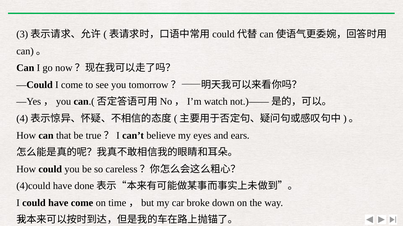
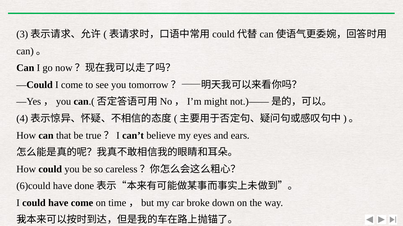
watch: watch -> might (216, 102)
4)could: 4)could -> 6)could (33, 187)
